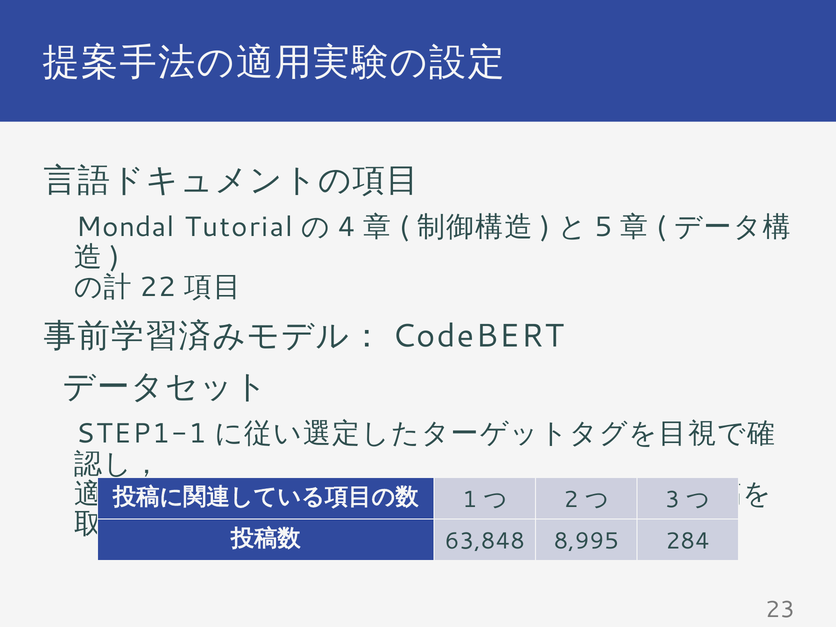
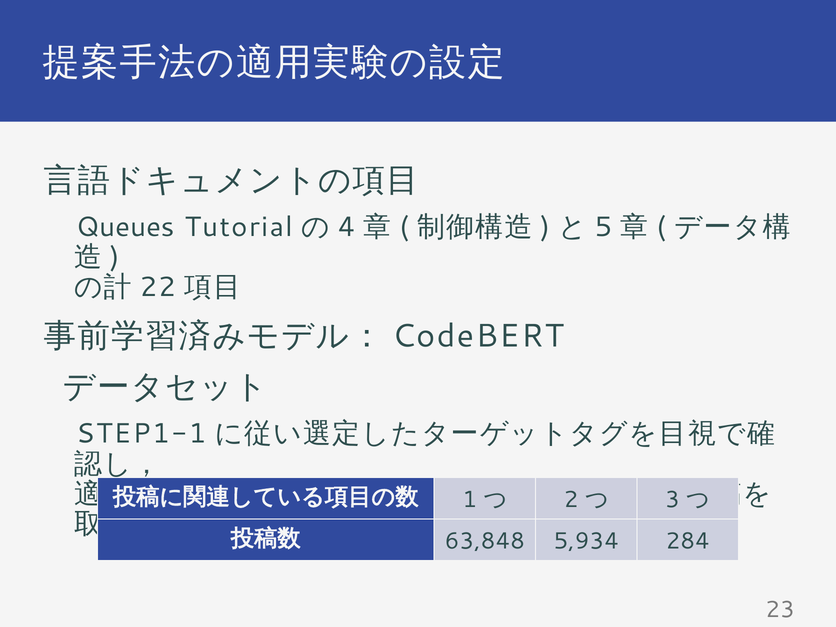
Mondal: Mondal -> Queues (126, 227)
8,995: 8,995 -> 5,934 (586, 541)
